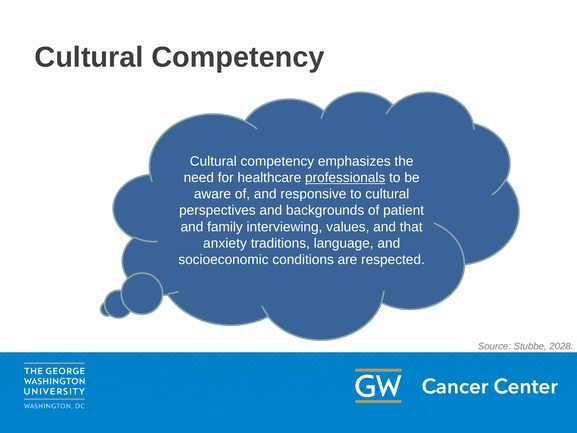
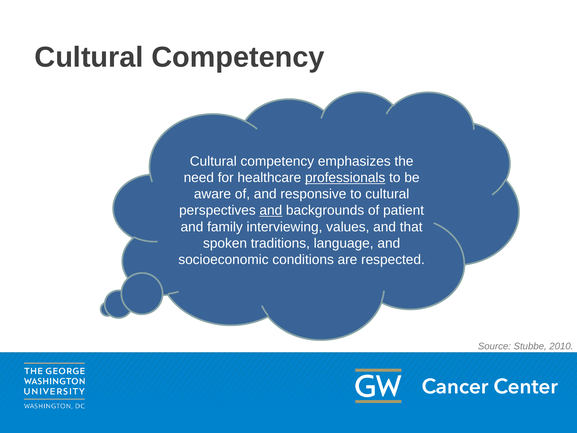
and underline: none -> present (271, 210)
anxiety: anxiety -> spoken (225, 243)
2028: 2028 -> 2010 (561, 346)
